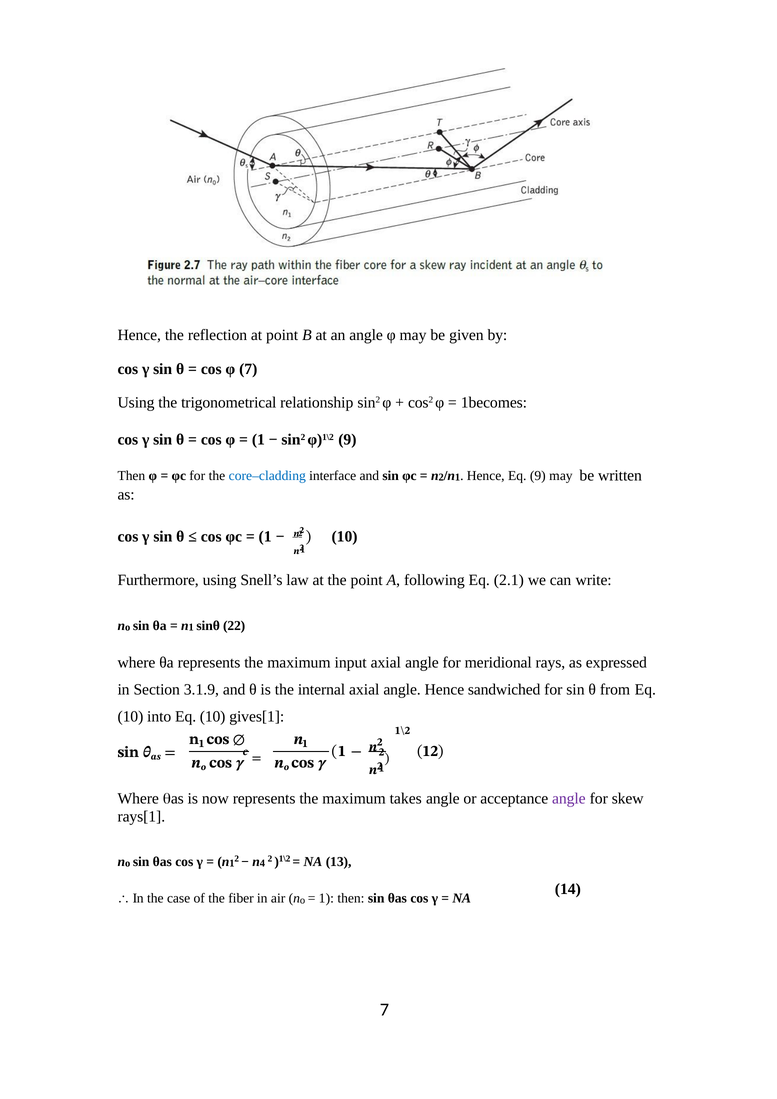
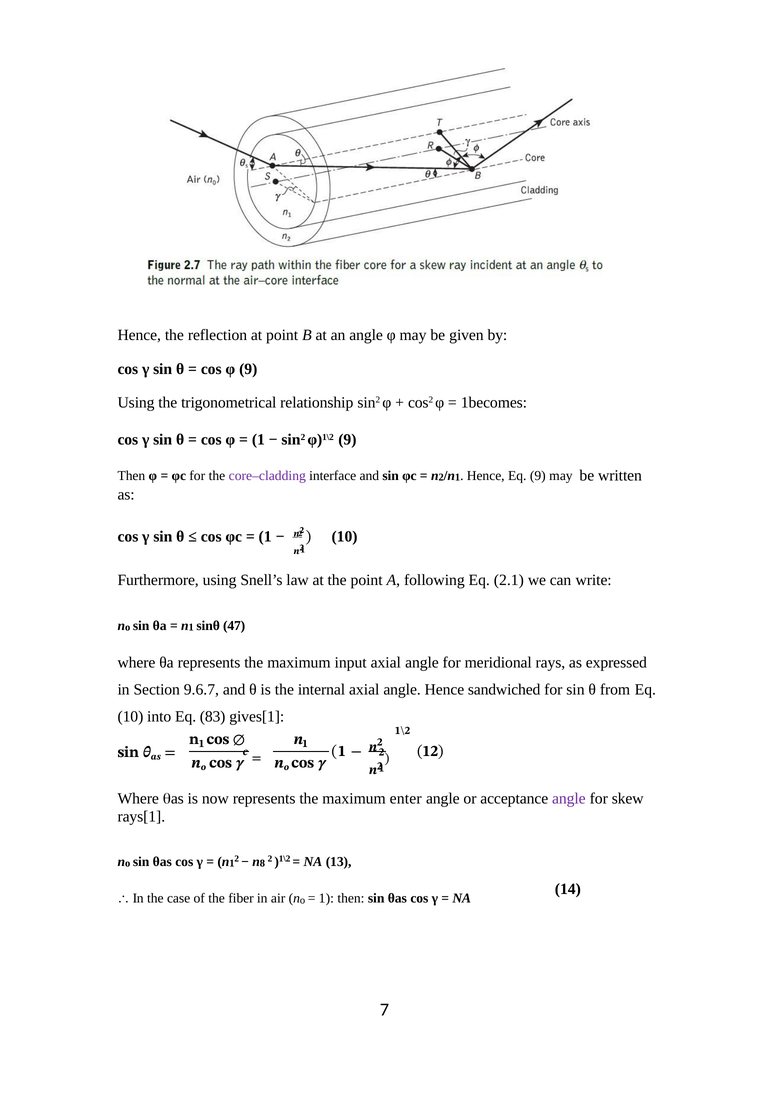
φ 7: 7 -> 9 (248, 369)
core–cladding colour: blue -> purple (267, 476)
22: 22 -> 47 (234, 626)
3.1.9: 3.1.9 -> 9.6.7 (201, 690)
into Eq 10: 10 -> 83 (213, 717)
takes: takes -> enter (406, 799)
4: 4 -> 8 (262, 864)
